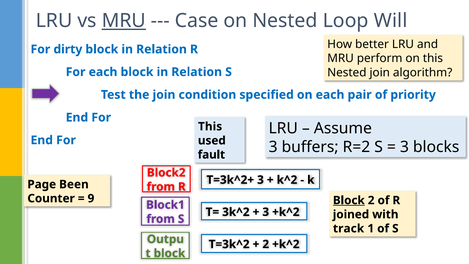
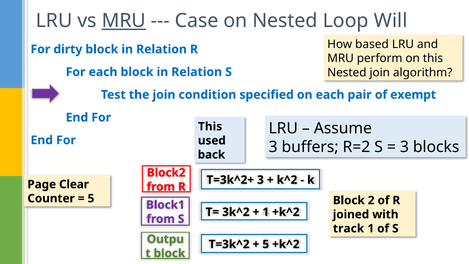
better: better -> based (372, 44)
priority: priority -> exempt (413, 95)
fault: fault -> back (211, 155)
Been: Been -> Clear (74, 184)
9: 9 -> 5 (91, 198)
Block underline: present -> none (349, 200)
3: 3 -> 1 (266, 212)
2: 2 -> 5 (266, 244)
